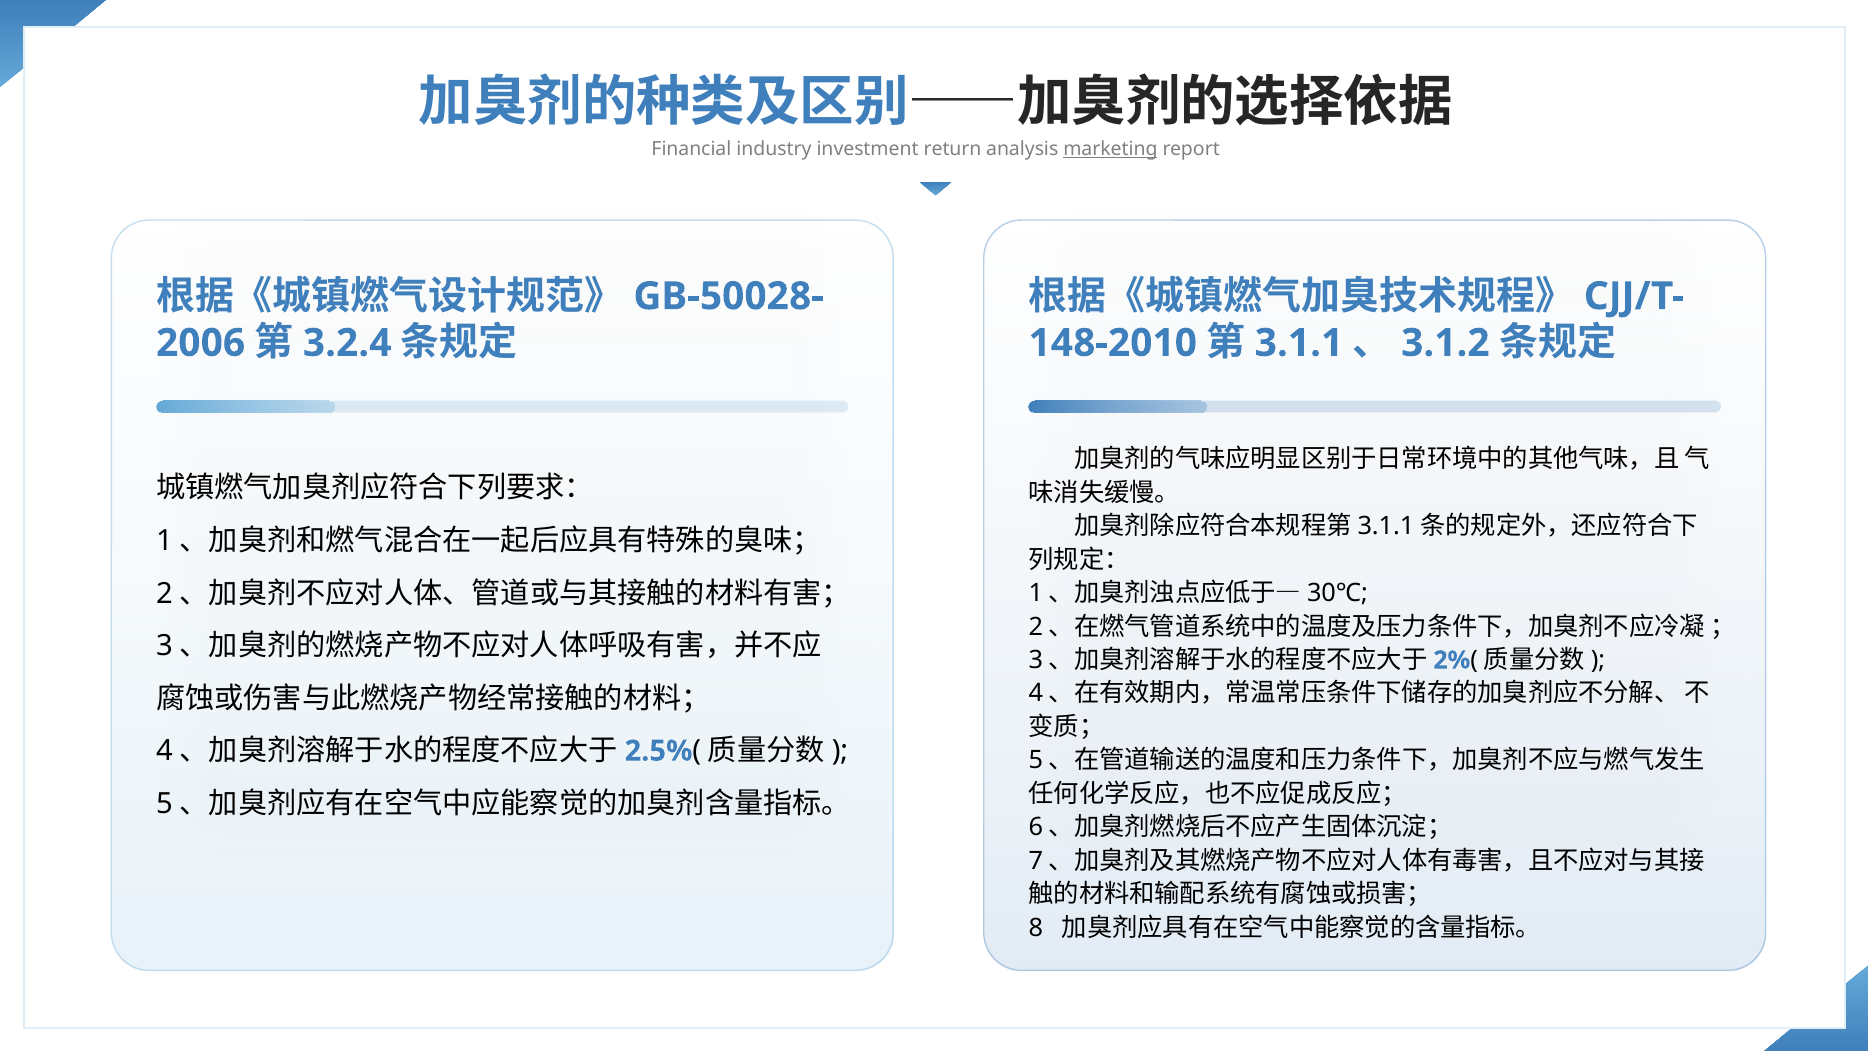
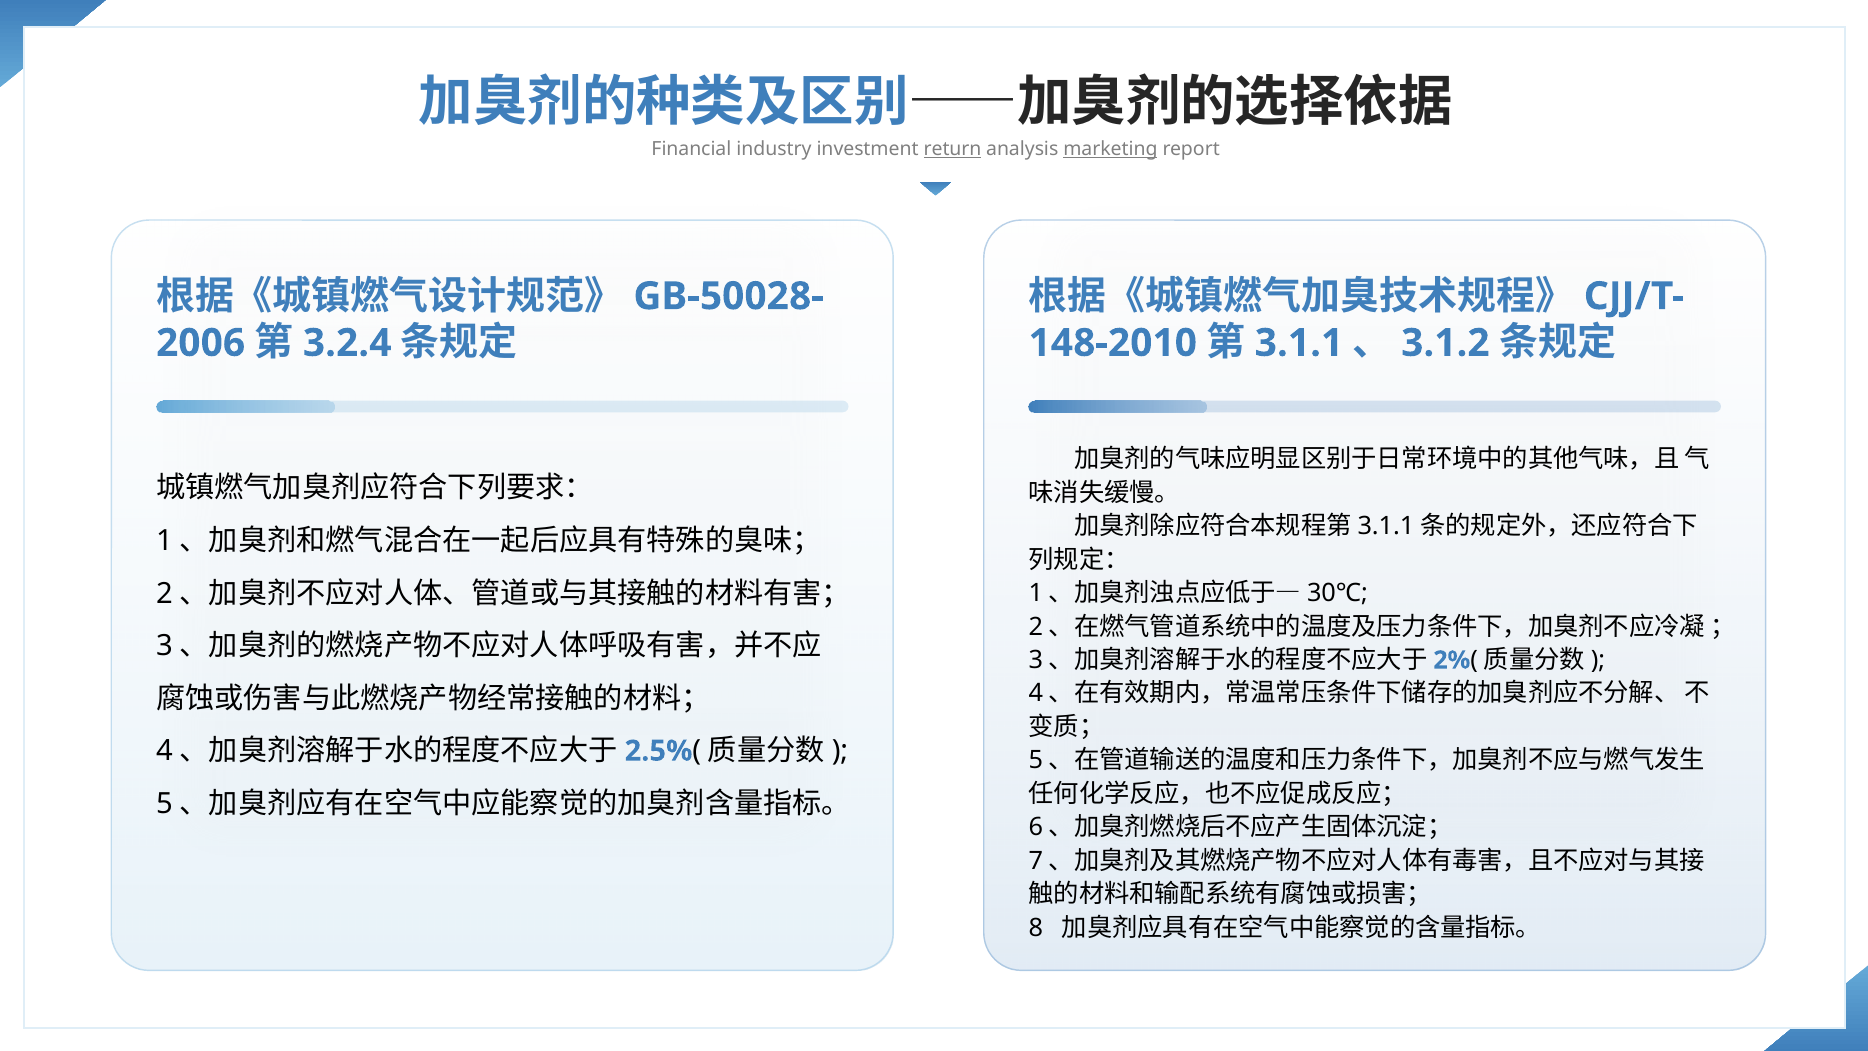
return underline: none -> present (953, 149)
